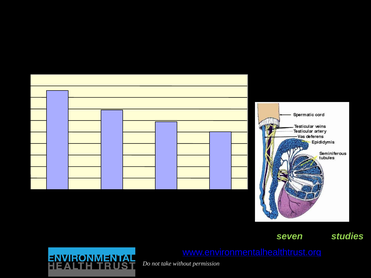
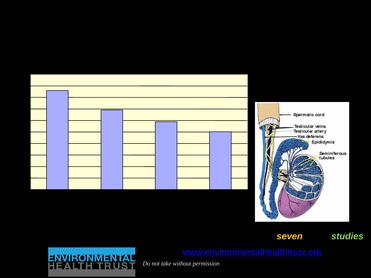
seven colour: light green -> yellow (290, 236)
